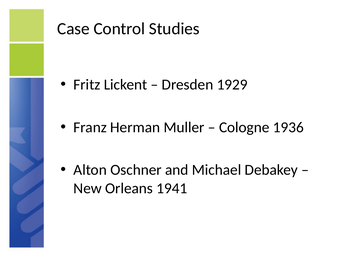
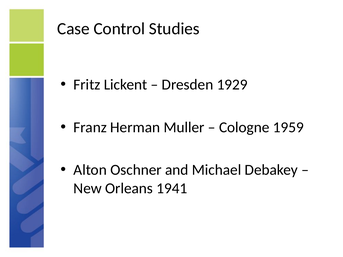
1936: 1936 -> 1959 (288, 127)
